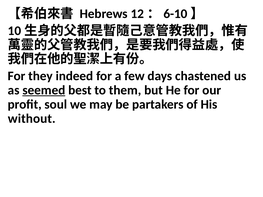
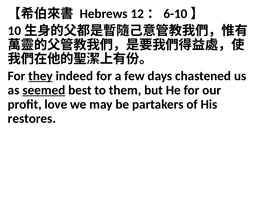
they underline: none -> present (41, 76)
soul: soul -> love (56, 104)
without: without -> restores (32, 119)
